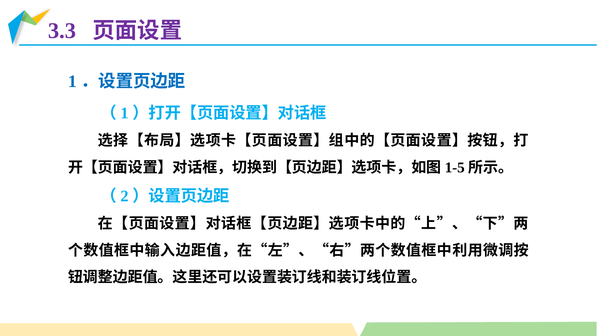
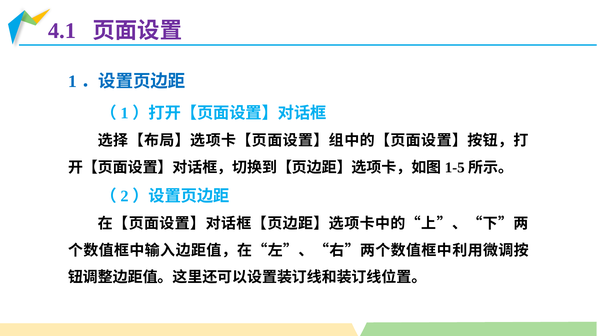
3.3: 3.3 -> 4.1 (62, 31)
